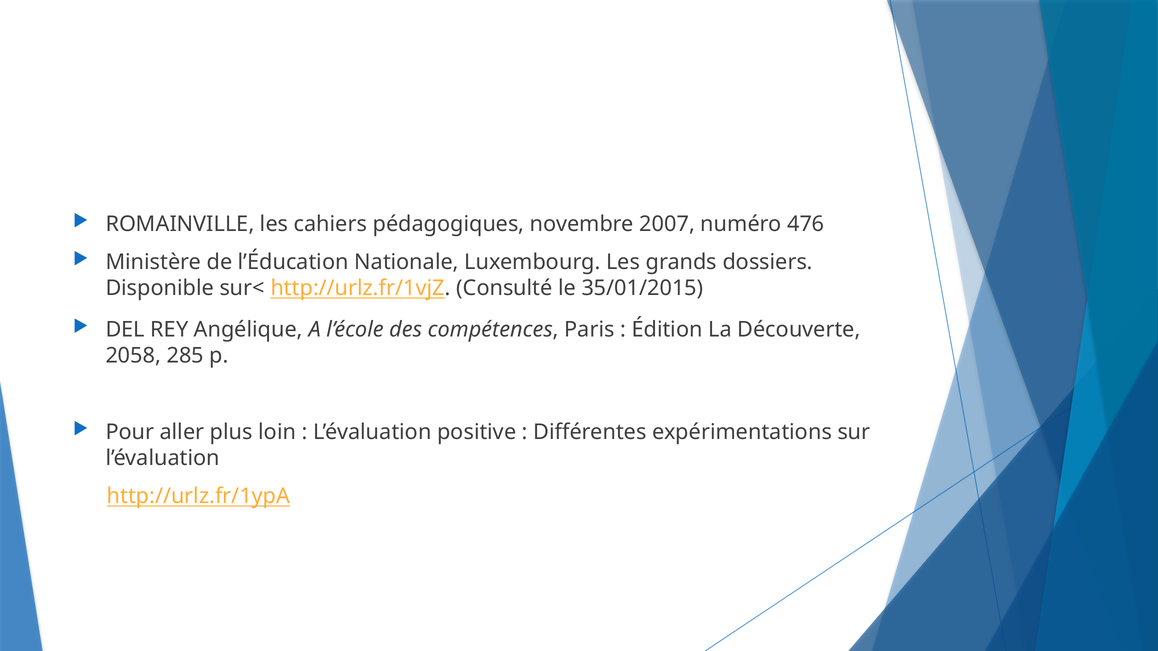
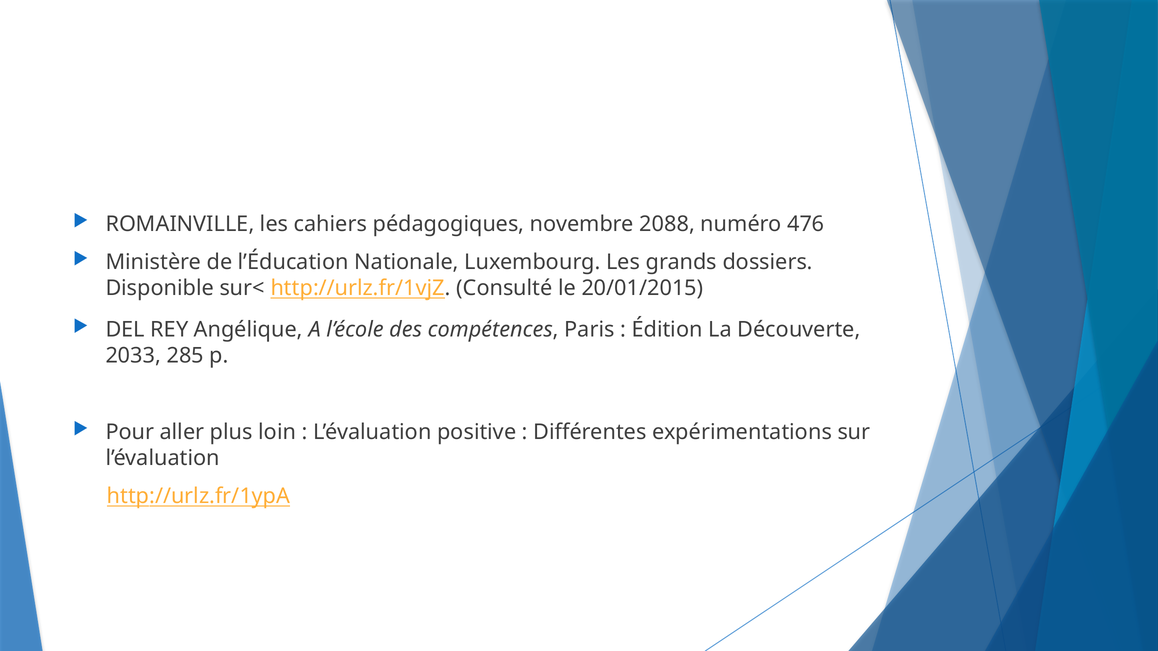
2007: 2007 -> 2088 (667, 224)
35/01/2015: 35/01/2015 -> 20/01/2015 (642, 288)
2058: 2058 -> 2033 (133, 356)
